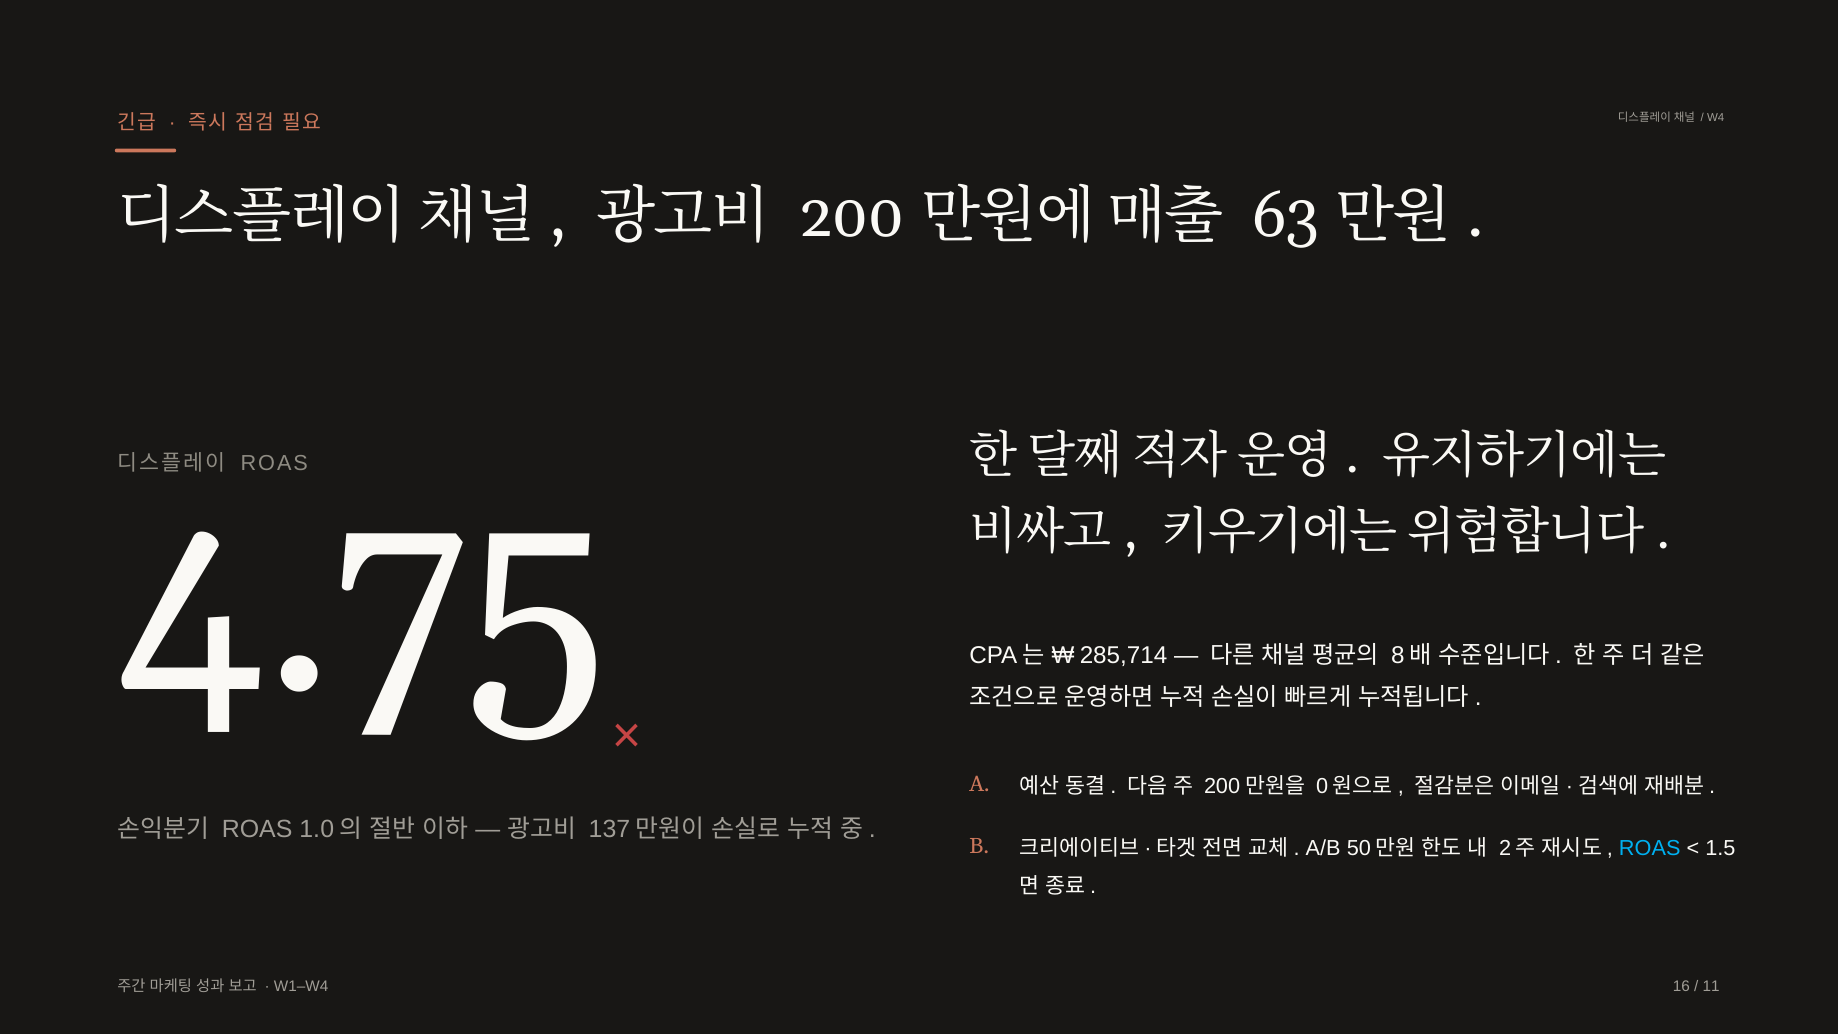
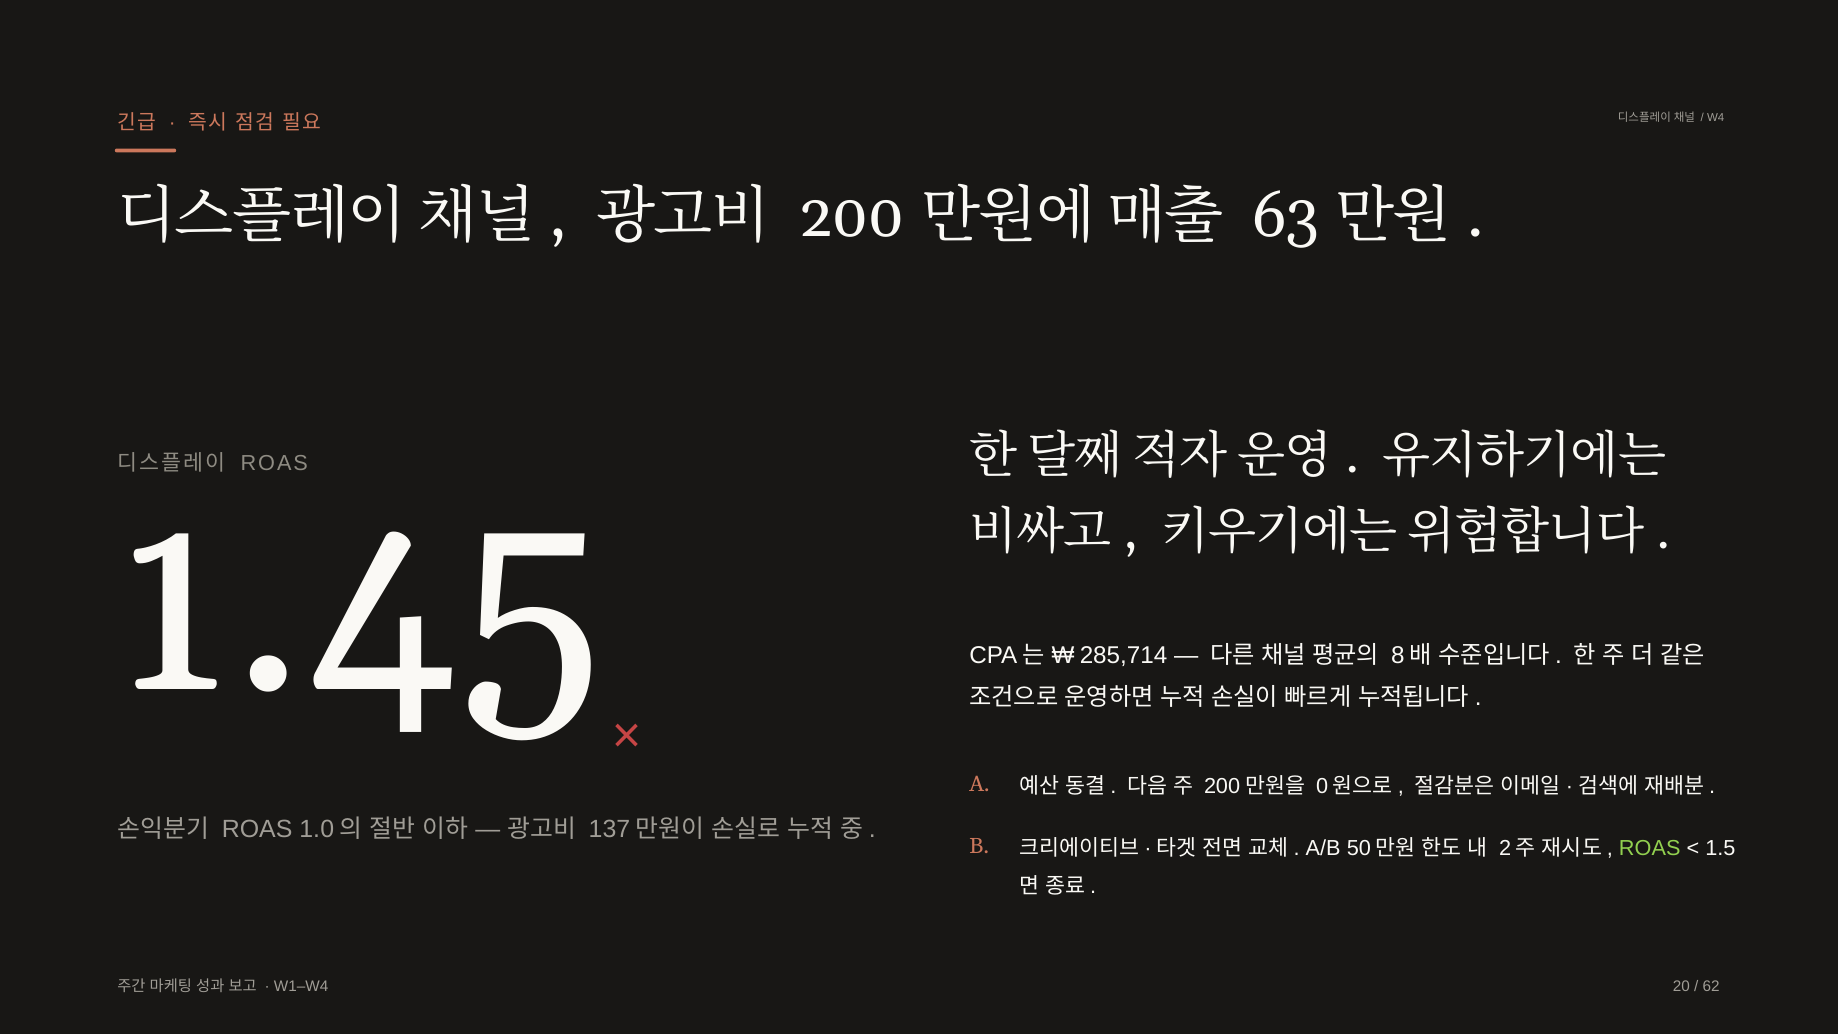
4.75: 4.75 -> 1.45 (358, 601)
ROAS colour: light blue -> light green (1650, 848)
16: 16 -> 20 (1681, 986)
11: 11 -> 62 (1711, 986)
